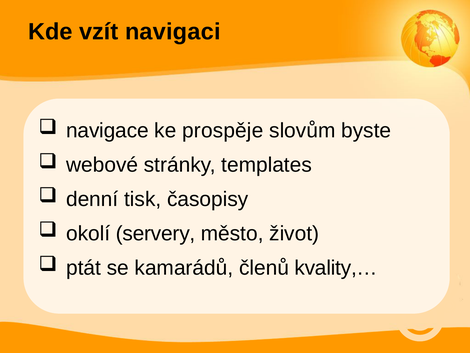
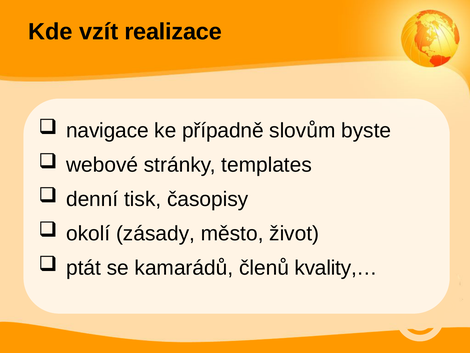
navigaci: navigaci -> realizace (173, 32)
prospěje: prospěje -> případně (223, 130)
servery: servery -> zásady (155, 233)
